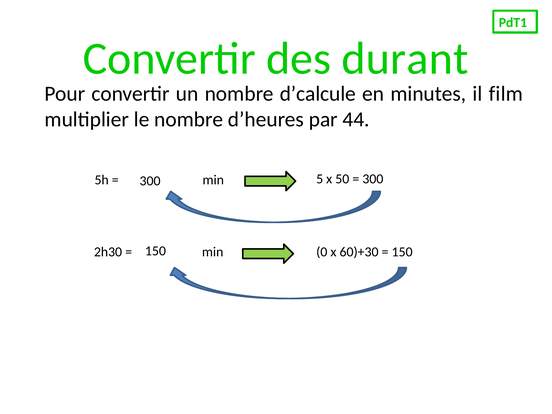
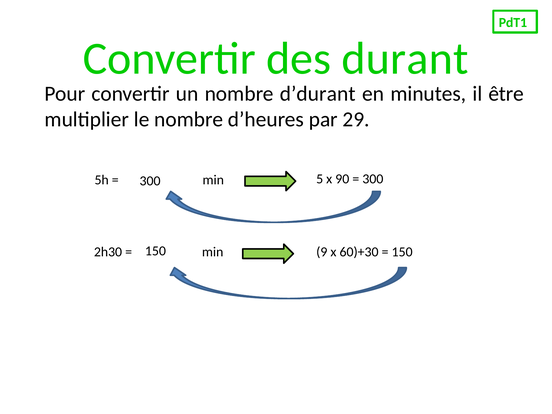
d’calcule: d’calcule -> d’durant (318, 94)
film: film -> être (506, 94)
44: 44 -> 29 (356, 119)
50: 50 -> 90 (342, 179)
0: 0 -> 9 (322, 252)
